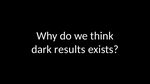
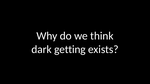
results: results -> getting (70, 50)
